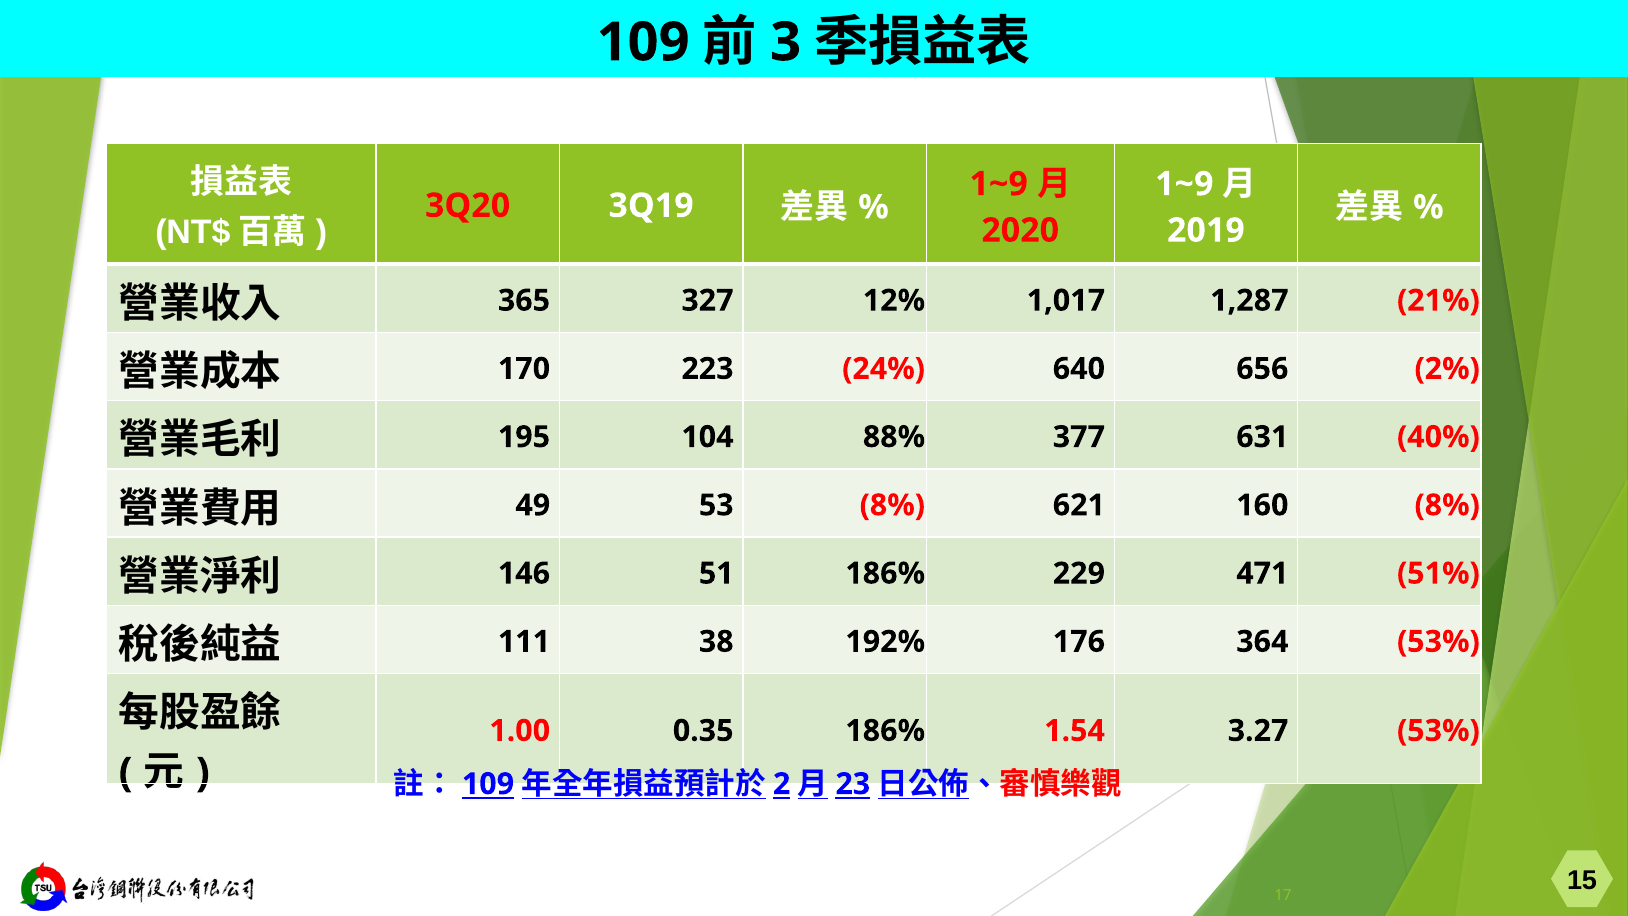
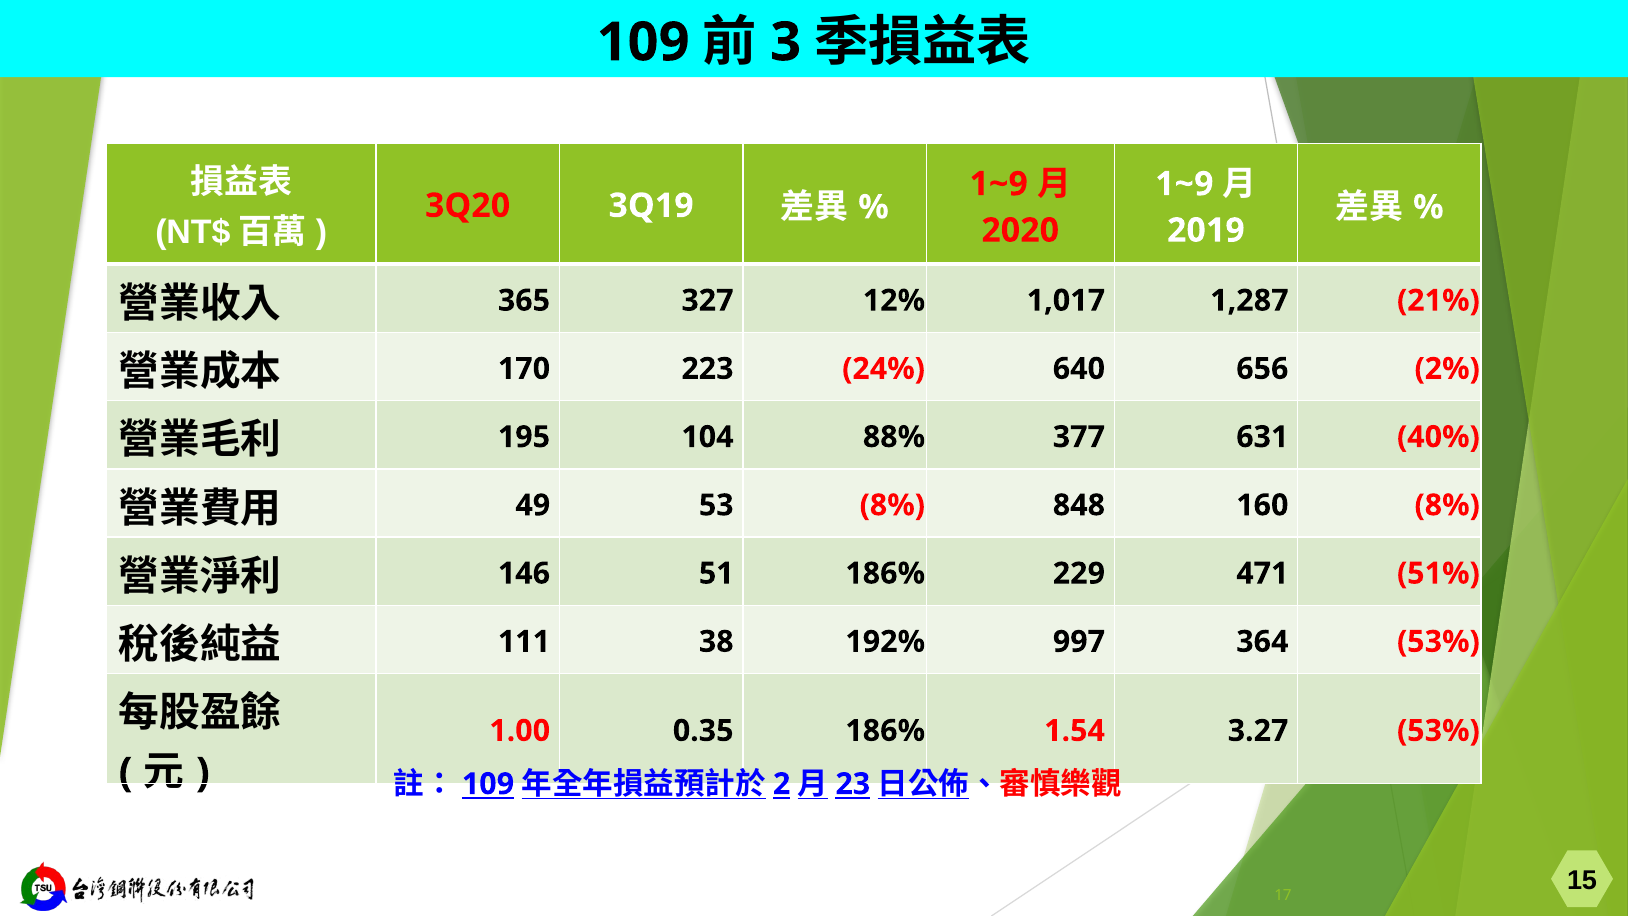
621: 621 -> 848 (1079, 505)
176: 176 -> 997 (1079, 642)
